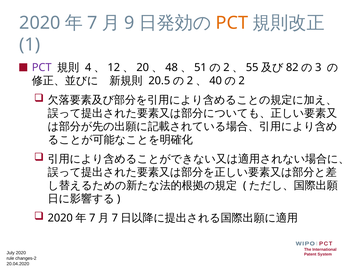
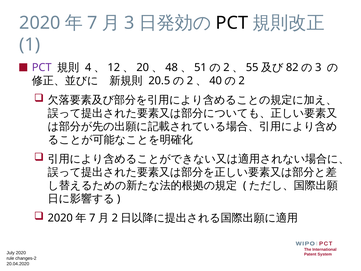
9: 9 -> 3 (129, 23)
PCT colour: orange -> black (232, 23)
7: 7 -> 2 (115, 218)
